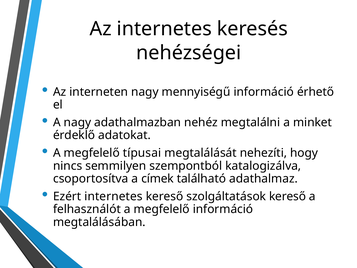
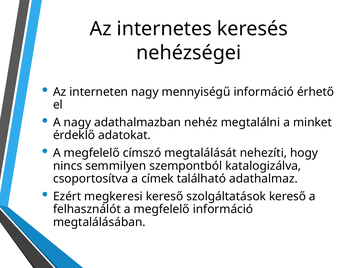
típusai: típusai -> címszó (142, 153)
Ezért internetes: internetes -> megkeresi (114, 196)
